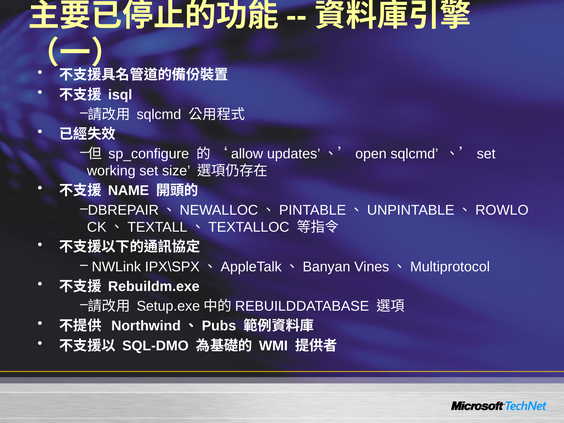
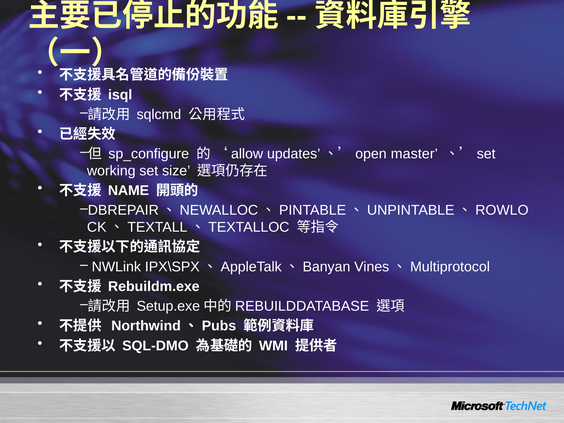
updates’、’open sqlcmd: sqlcmd -> master (414, 154)
